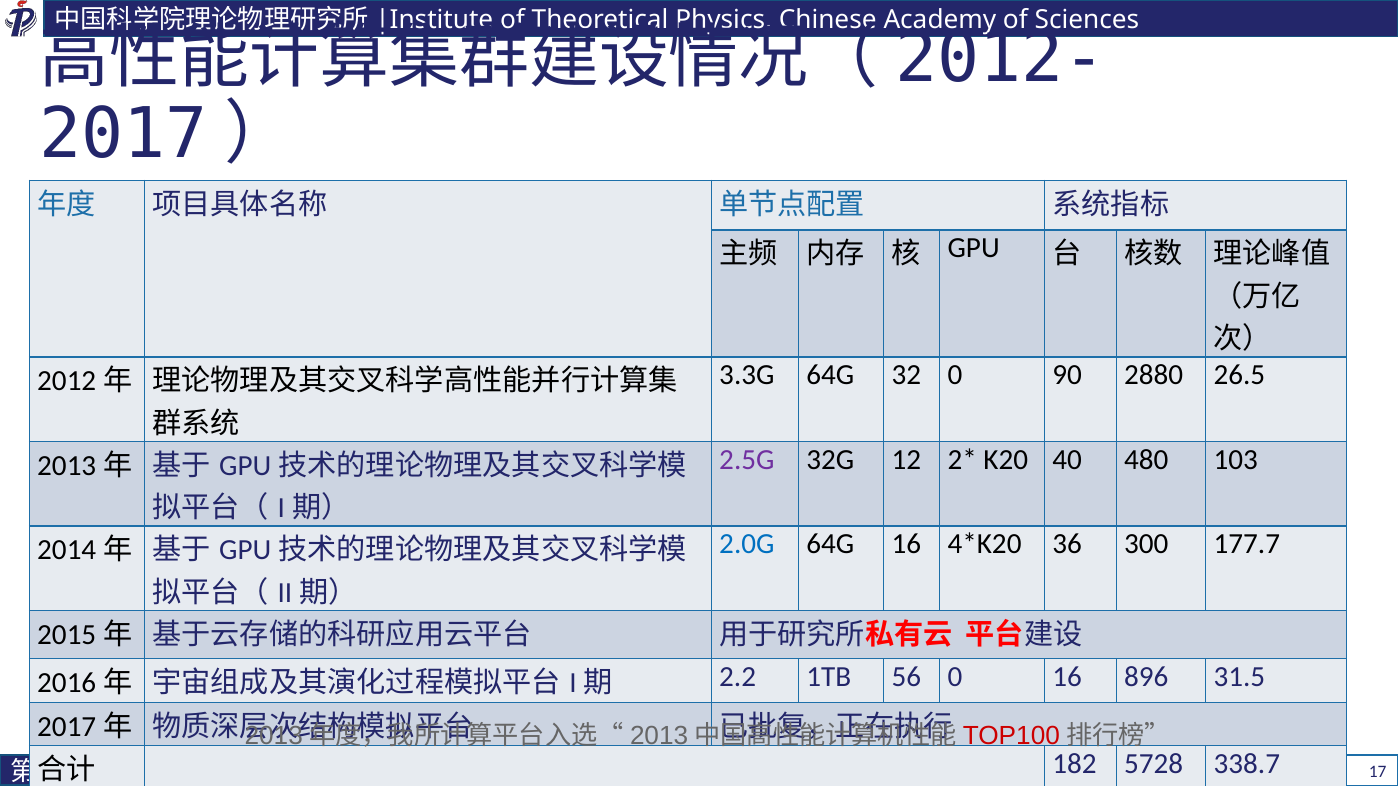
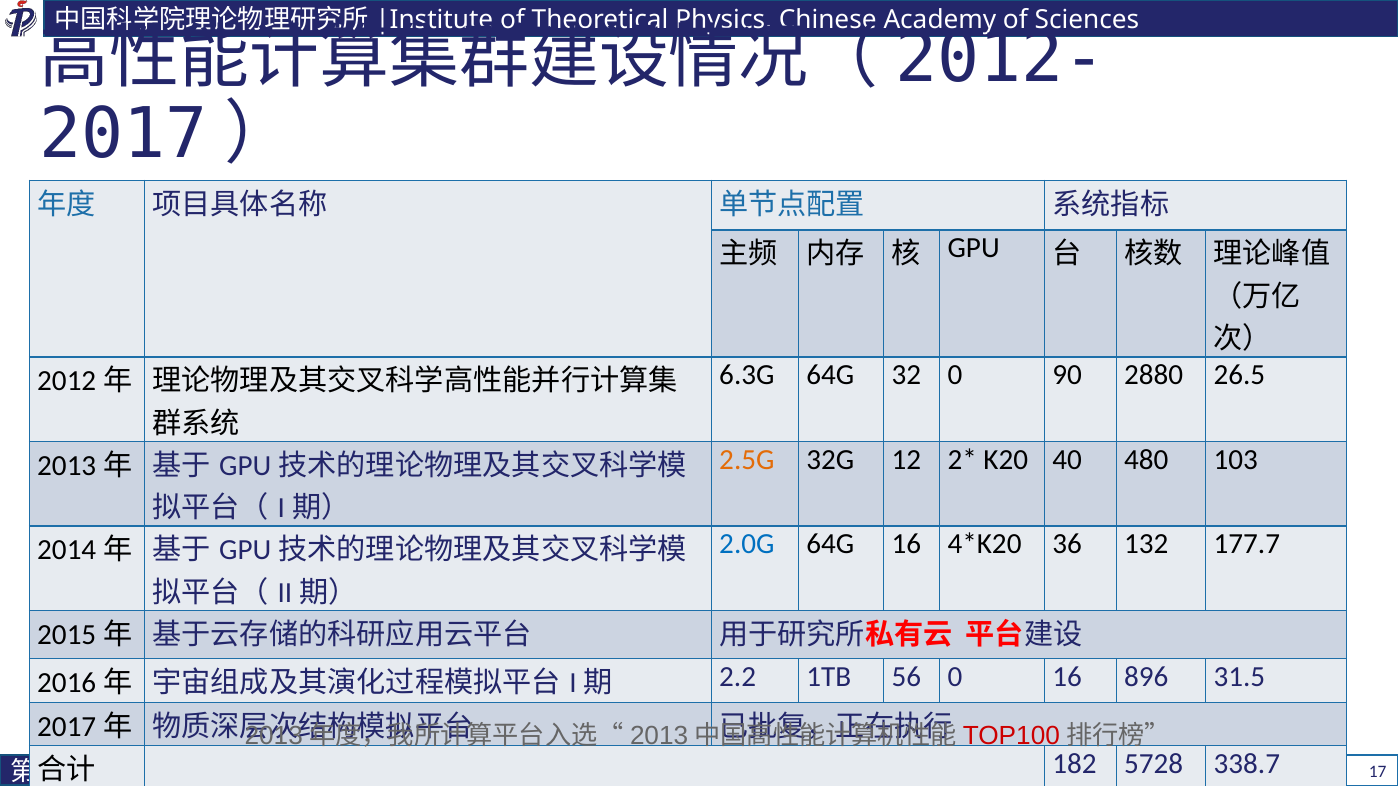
3.3G: 3.3G -> 6.3G (747, 375)
2.5G colour: purple -> orange (747, 460)
300: 300 -> 132 (1146, 544)
